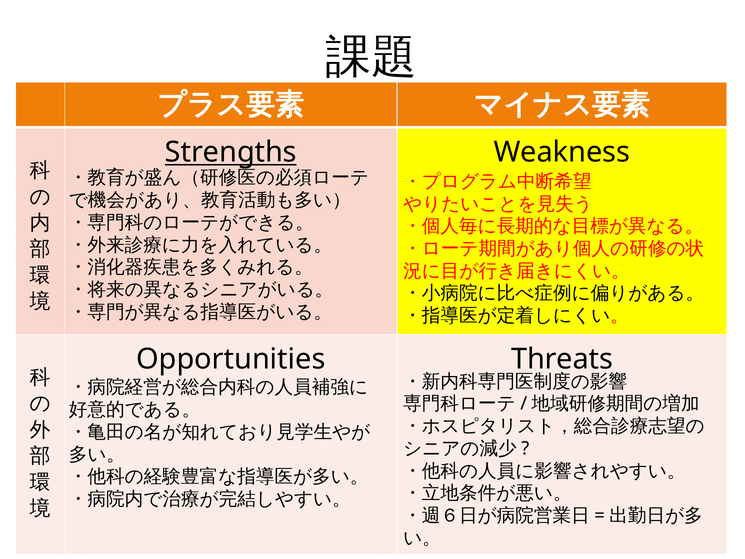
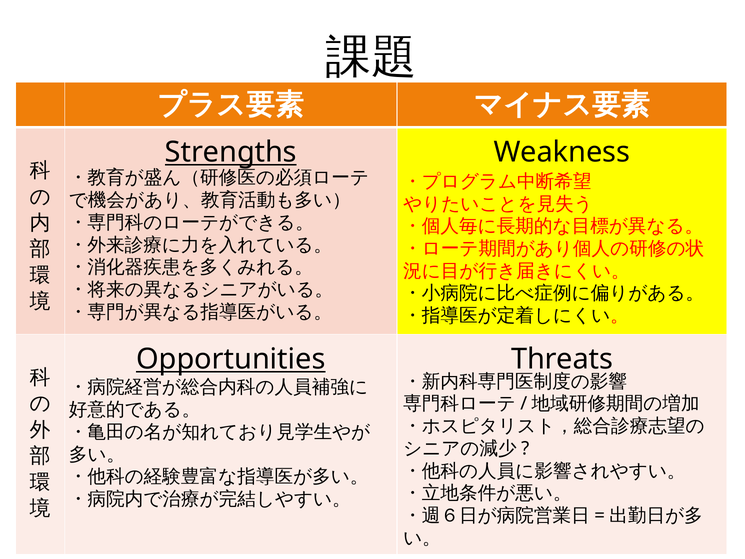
Opportunities underline: none -> present (231, 359)
